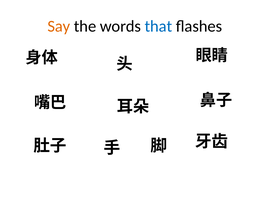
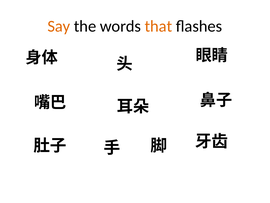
that colour: blue -> orange (158, 26)
